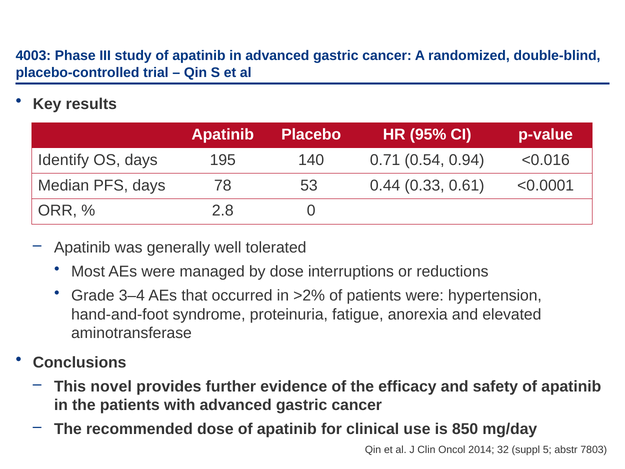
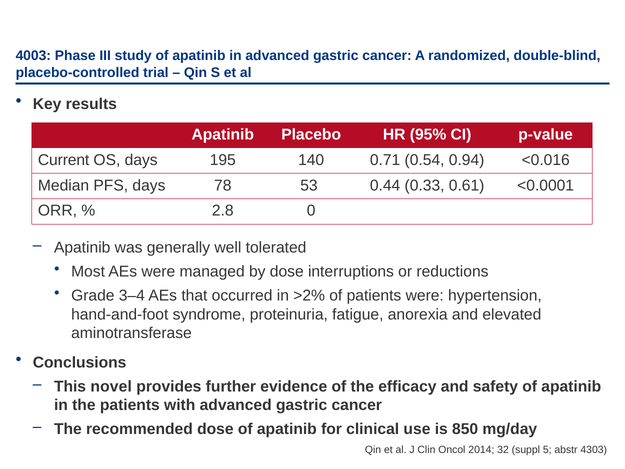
Identify: Identify -> Current (64, 160)
7803: 7803 -> 4303 (594, 450)
